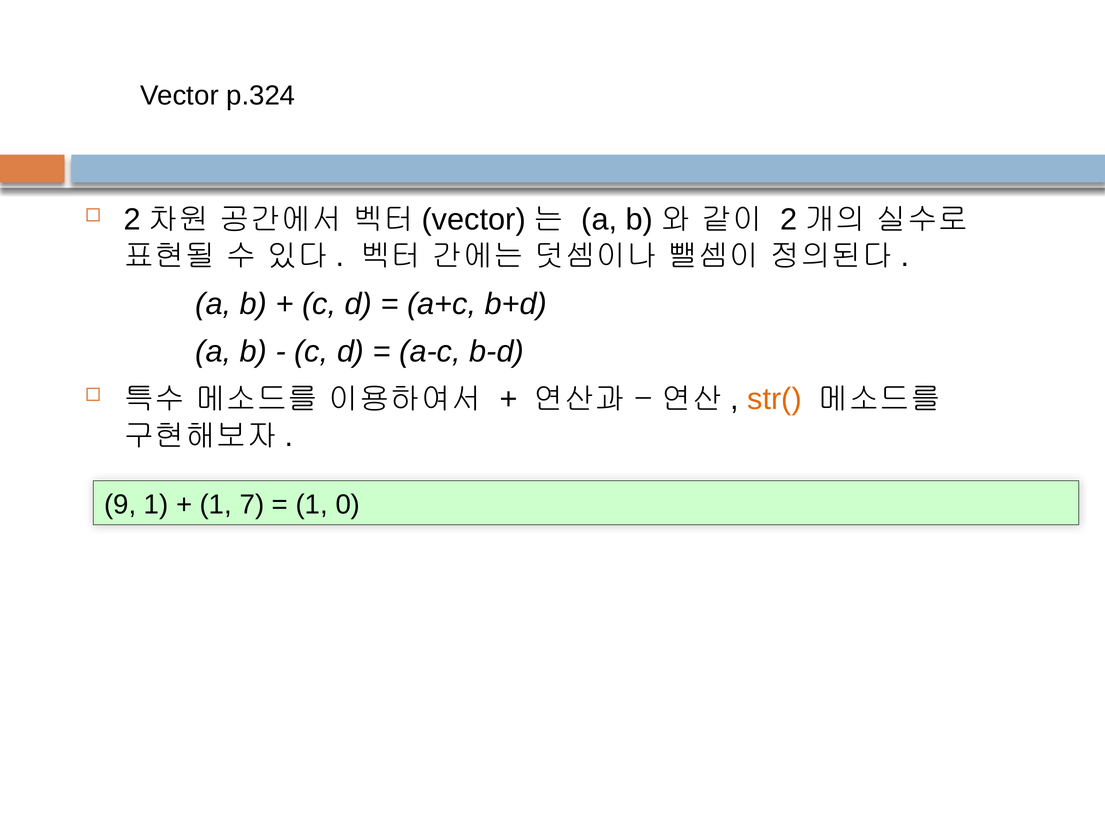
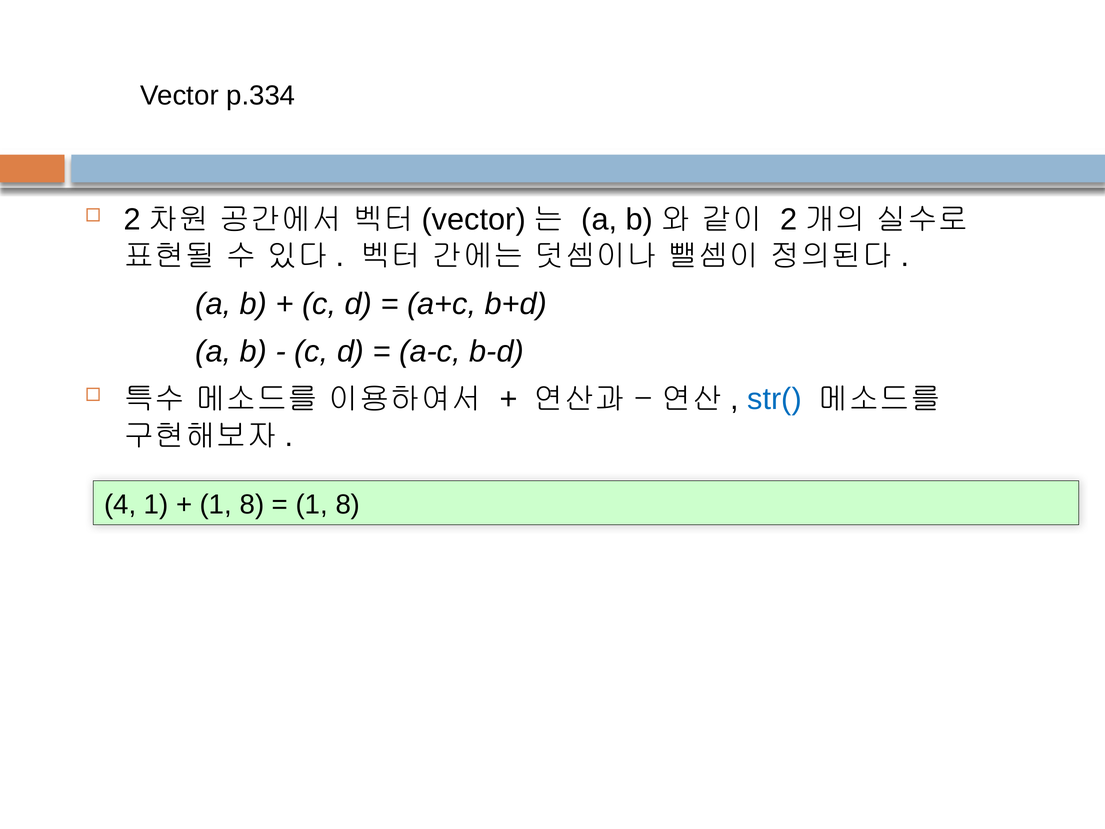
p.324: p.324 -> p.334 (261, 96)
str( colour: orange -> blue (775, 399)
9: 9 -> 4 (120, 504)
7: 7 -> 8 (252, 504)
0: 0 -> 8 (348, 504)
